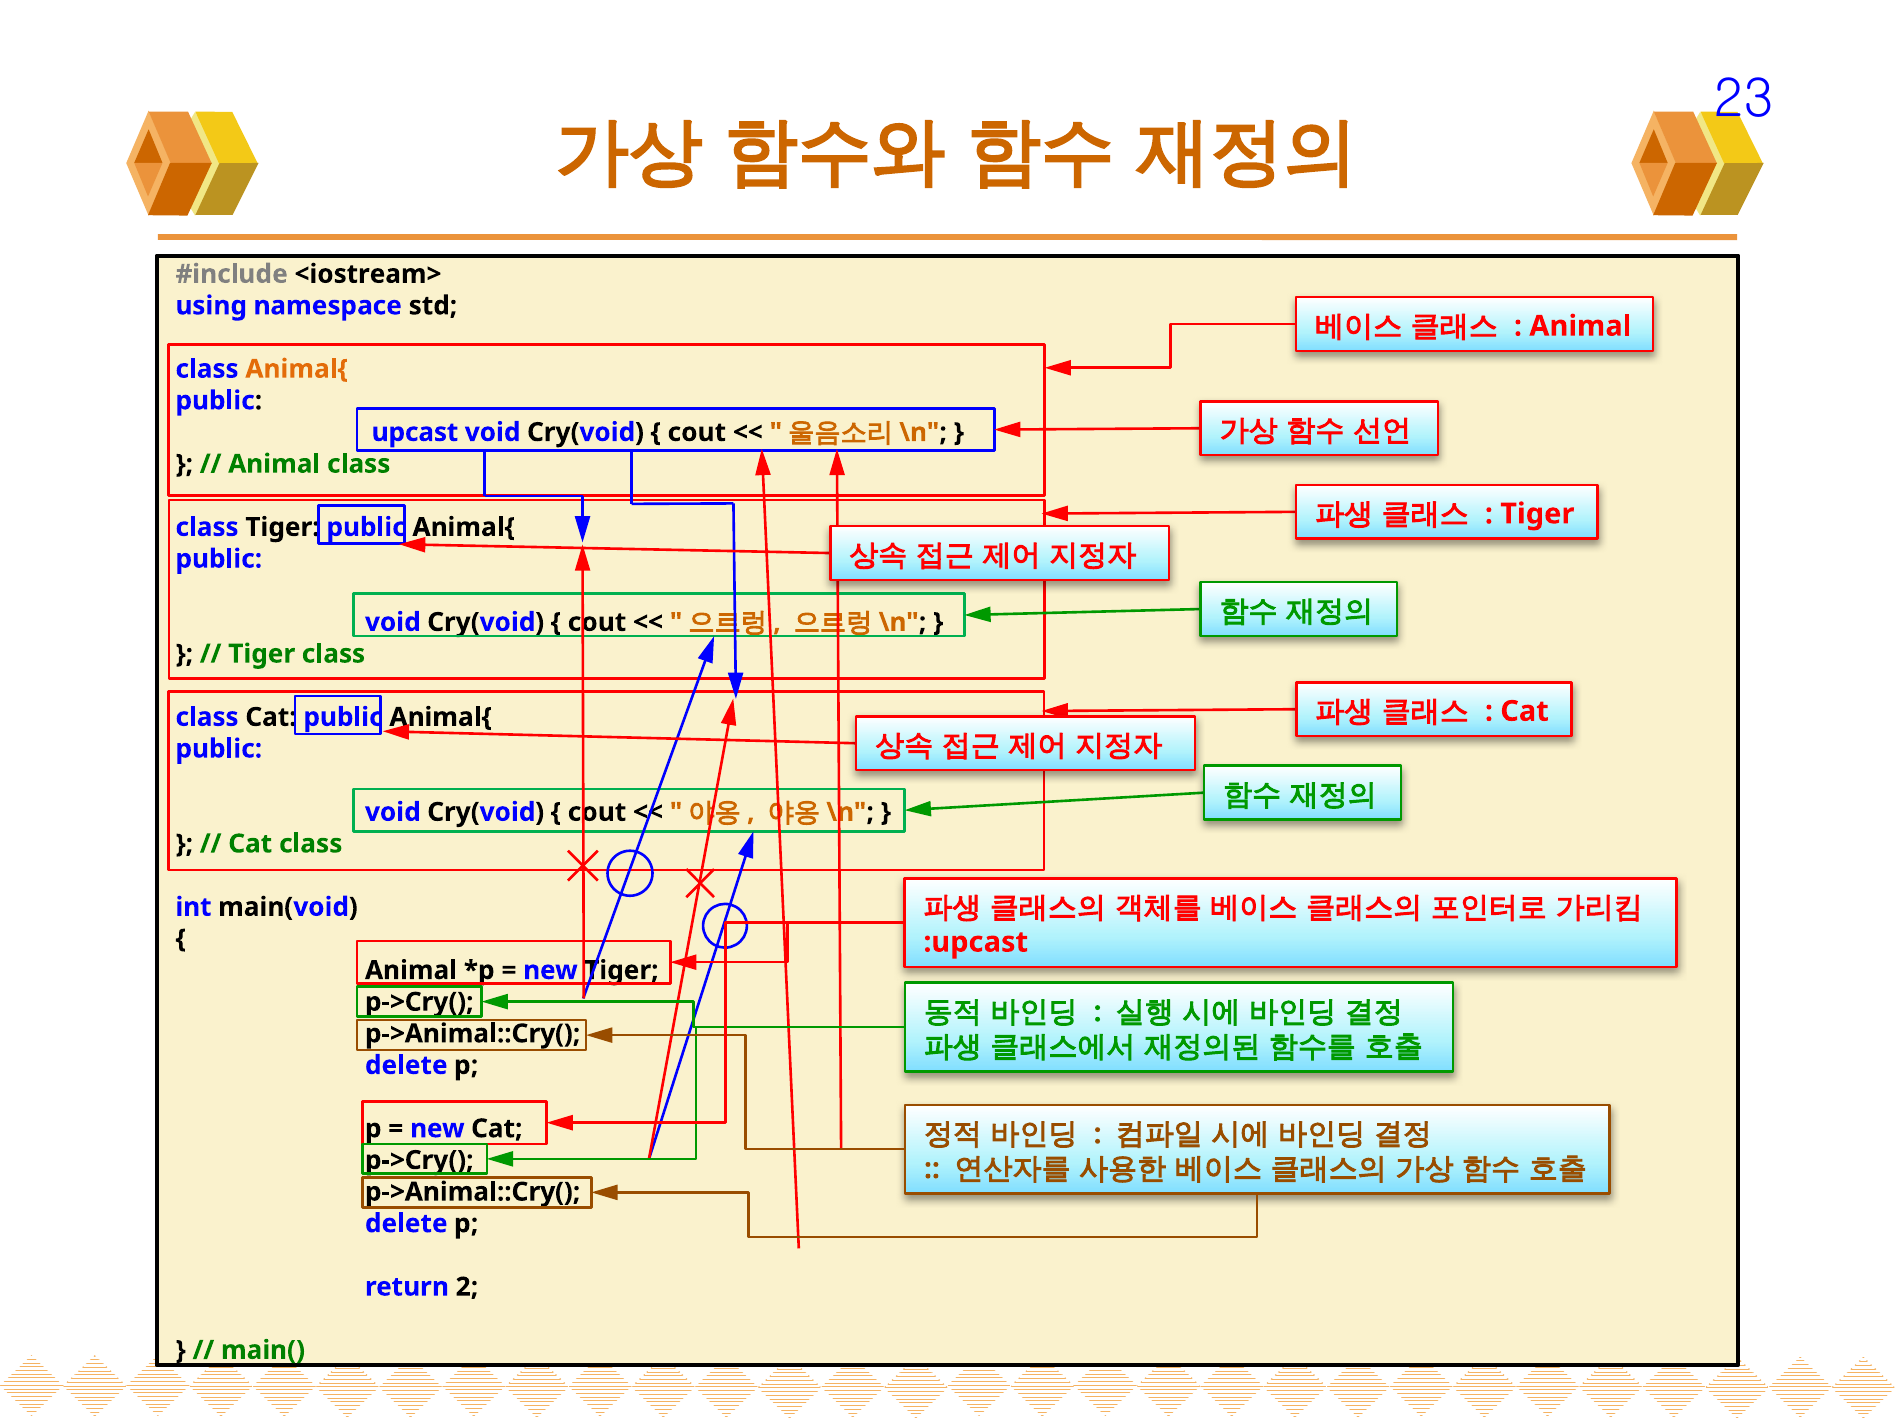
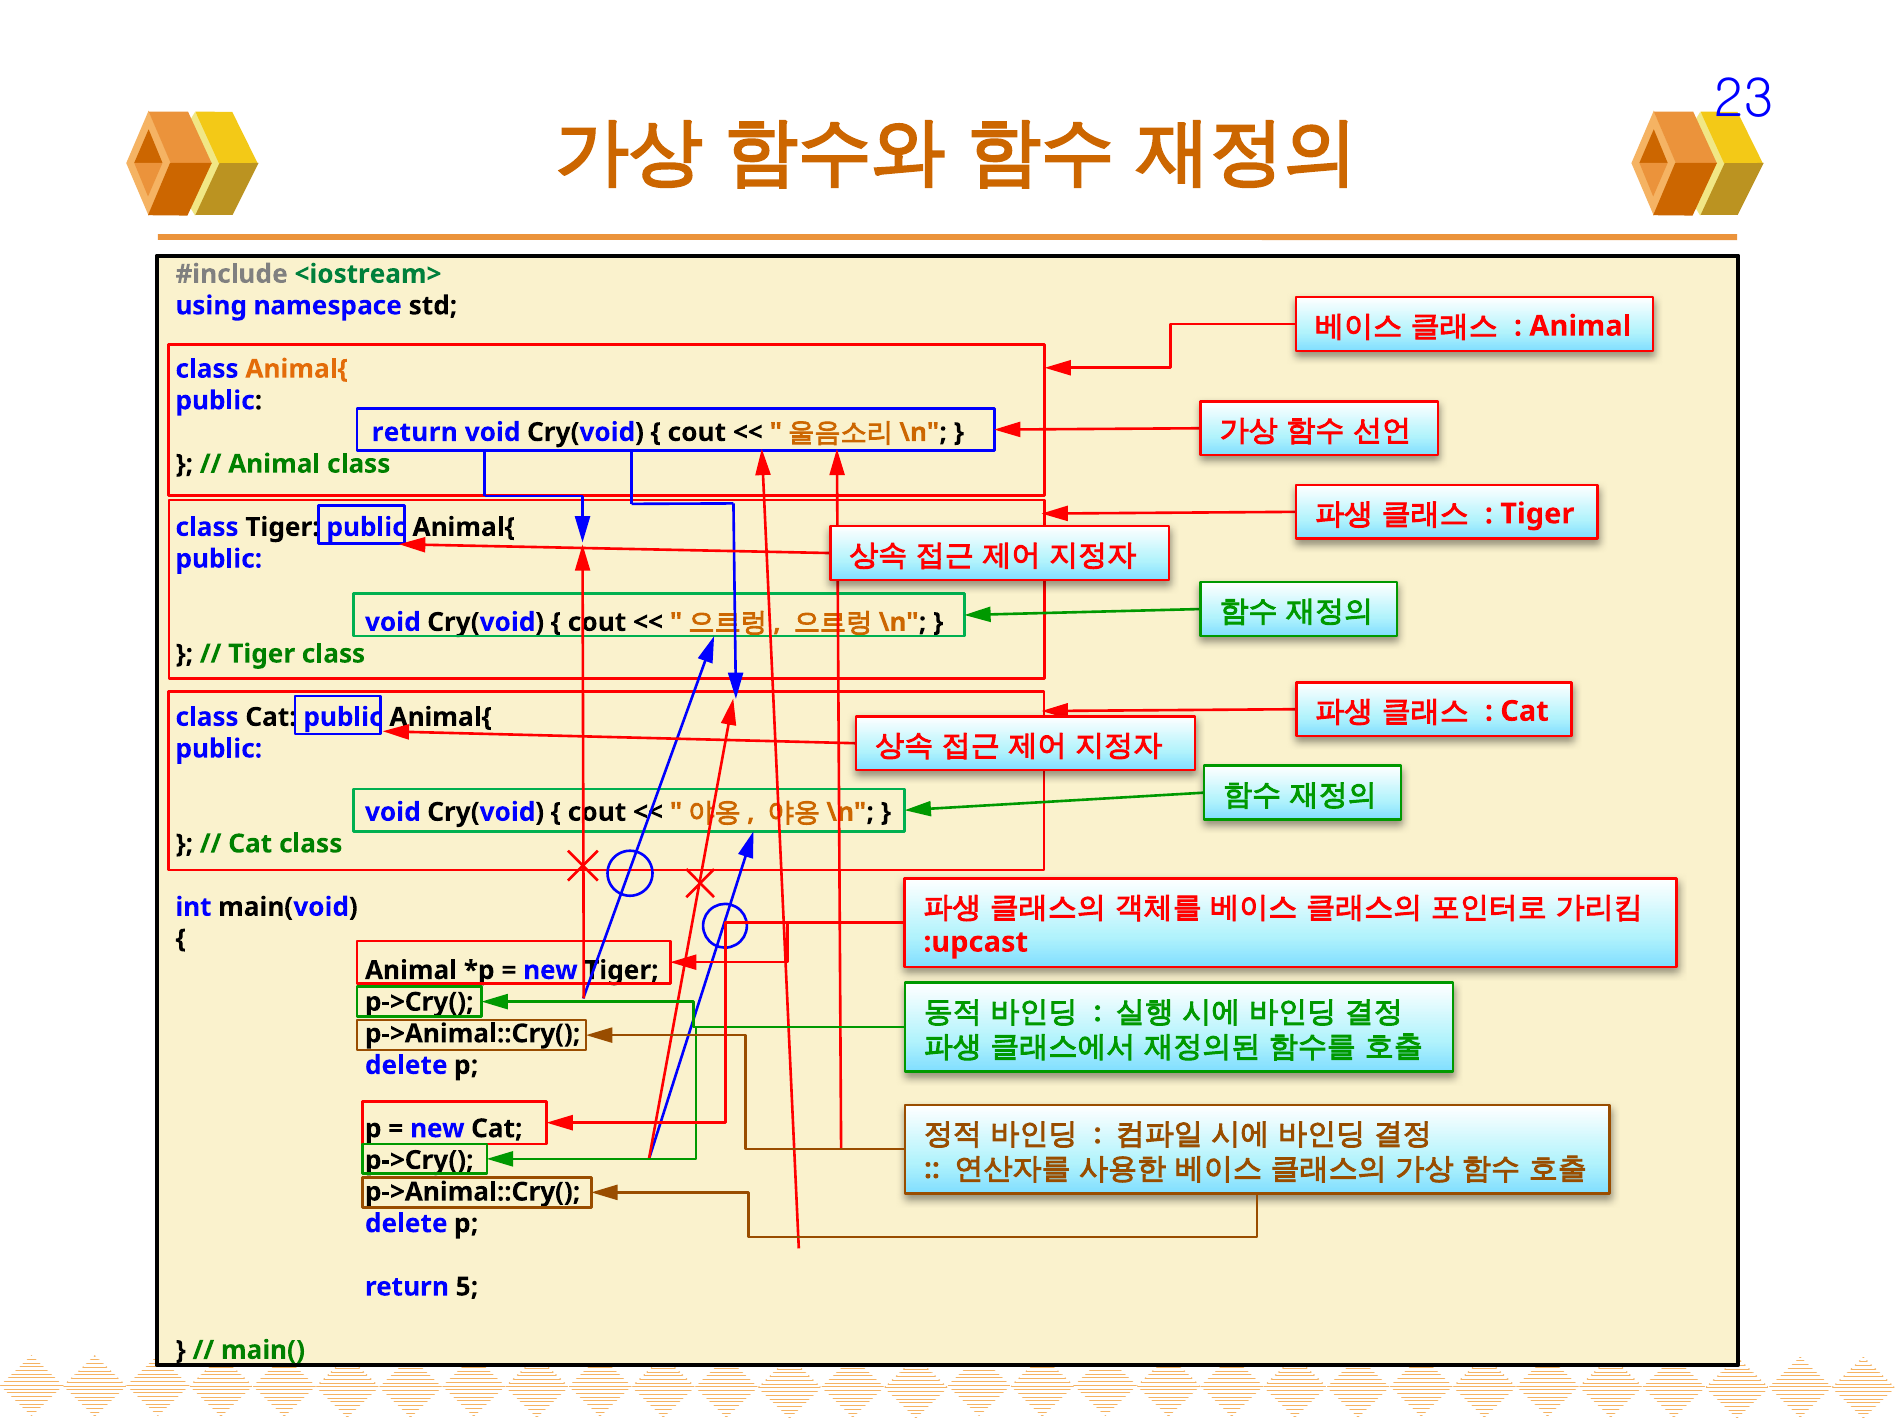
<iostream> colour: black -> green (368, 274)
upcast: upcast -> return (415, 432)
2: 2 -> 5 (467, 1286)
